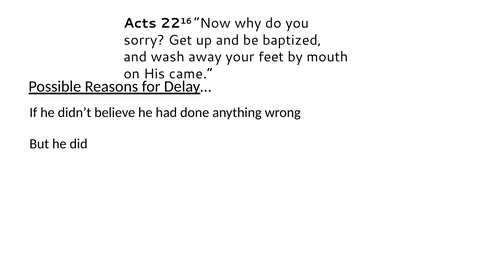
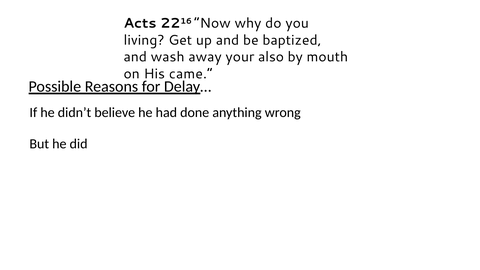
sorry: sorry -> living (144, 40)
feet: feet -> also (271, 57)
